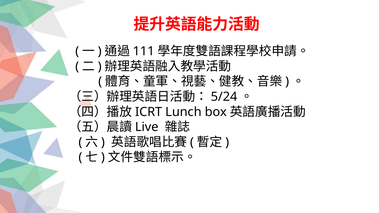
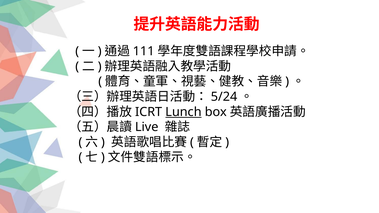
Lunch underline: none -> present (184, 112)
